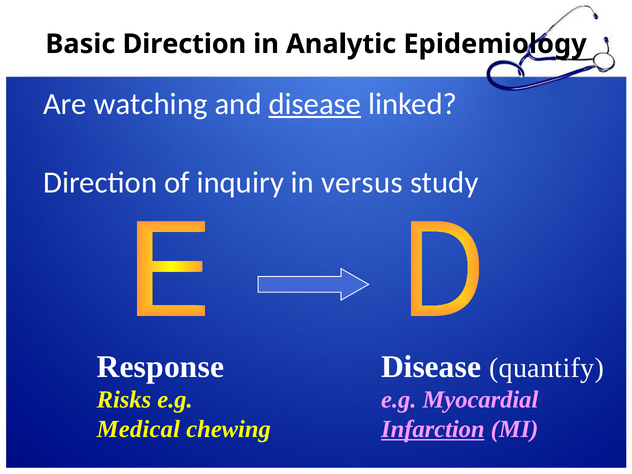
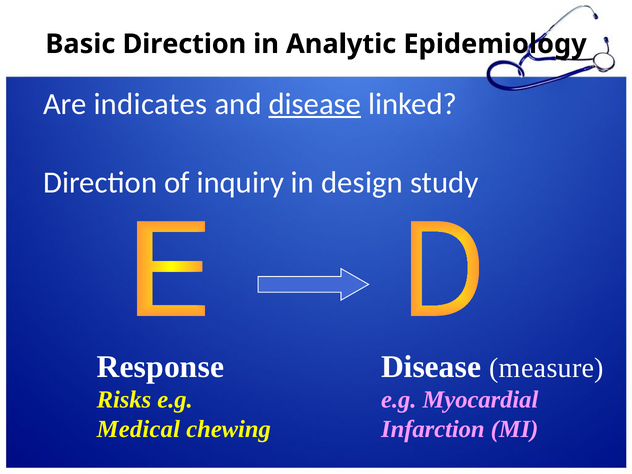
watching: watching -> indicates (151, 104)
versus: versus -> design (362, 183)
quantify: quantify -> measure (547, 368)
Infarction underline: present -> none (433, 429)
